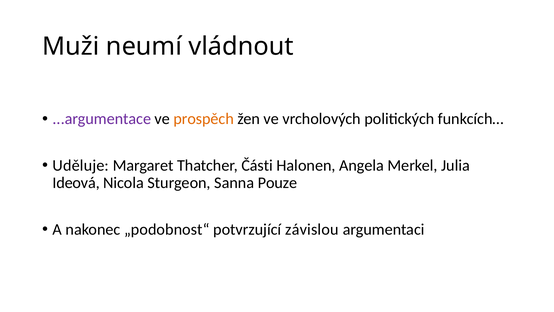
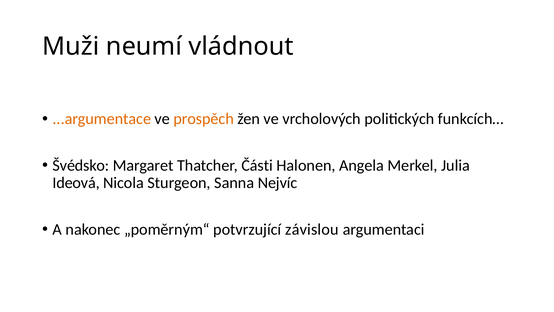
...argumentace colour: purple -> orange (102, 119)
Uděluje: Uděluje -> Švédsko (81, 165)
Pouze: Pouze -> Nejvíc (277, 183)
„podobnost“: „podobnost“ -> „poměrným“ (167, 229)
